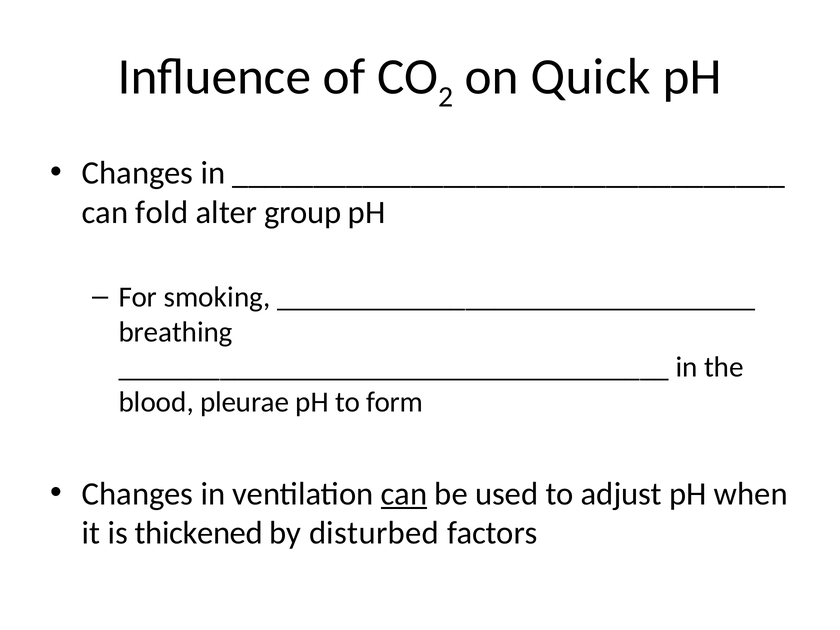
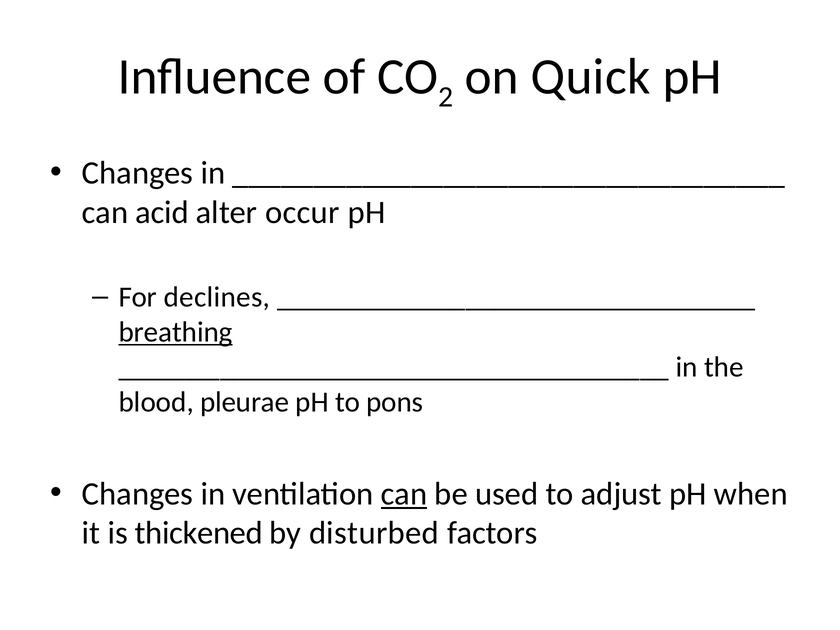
fold: fold -> acid (162, 212)
group: group -> occur (302, 212)
smoking: smoking -> declines (217, 297)
breathing underline: none -> present (176, 332)
form: form -> pons (395, 402)
